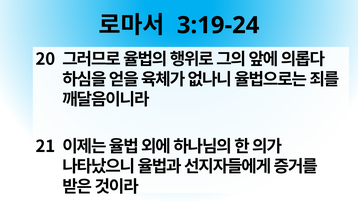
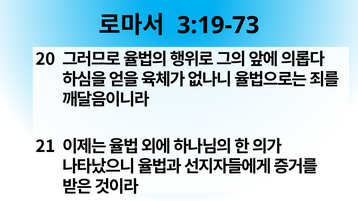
3:19-24: 3:19-24 -> 3:19-73 (218, 25)
